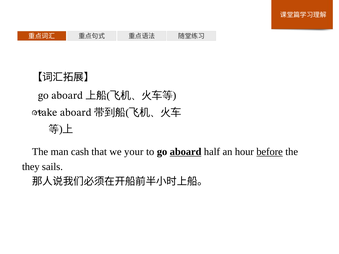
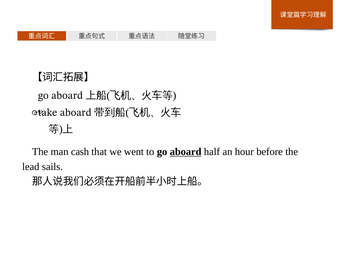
your: your -> went (134, 152)
before underline: present -> none (270, 152)
they: they -> lead (31, 167)
